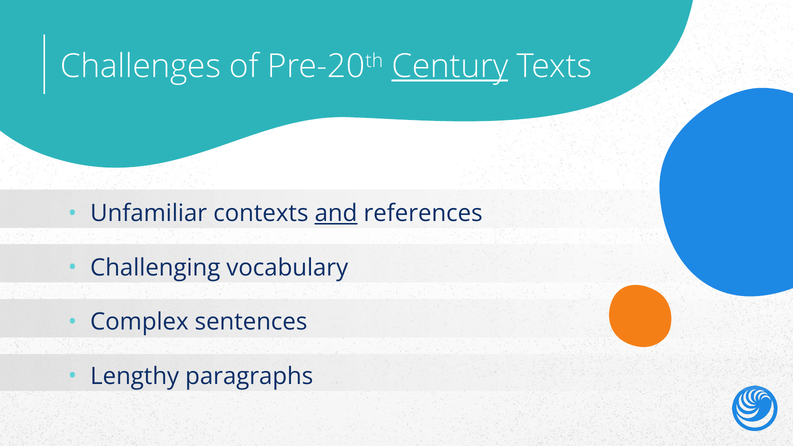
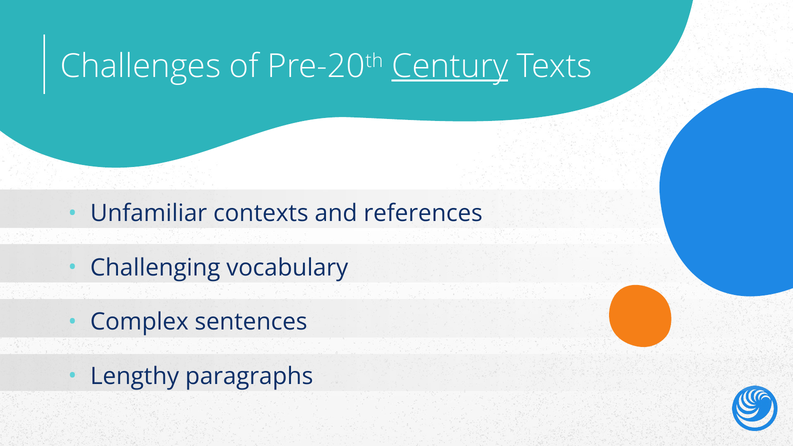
and underline: present -> none (336, 213)
